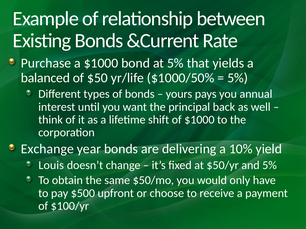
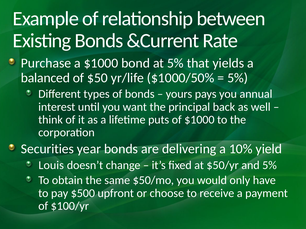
shift: shift -> puts (159, 120)
Exchange: Exchange -> Securities (47, 149)
